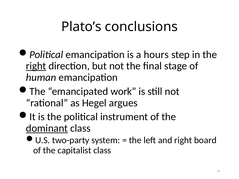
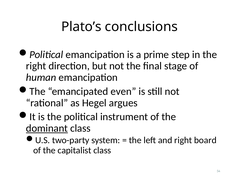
hours: hours -> prime (156, 55)
right underline: present -> none (36, 66)
work: work -> even (123, 92)
